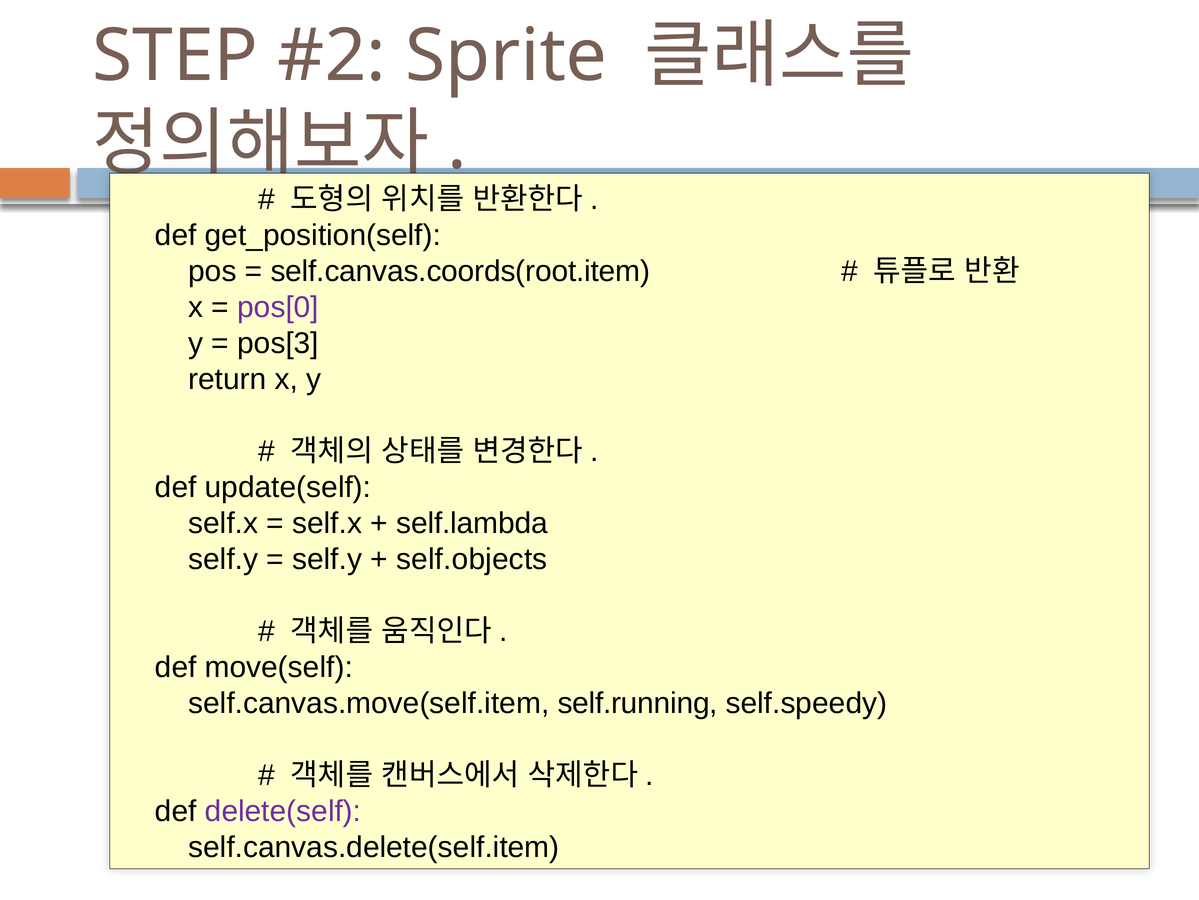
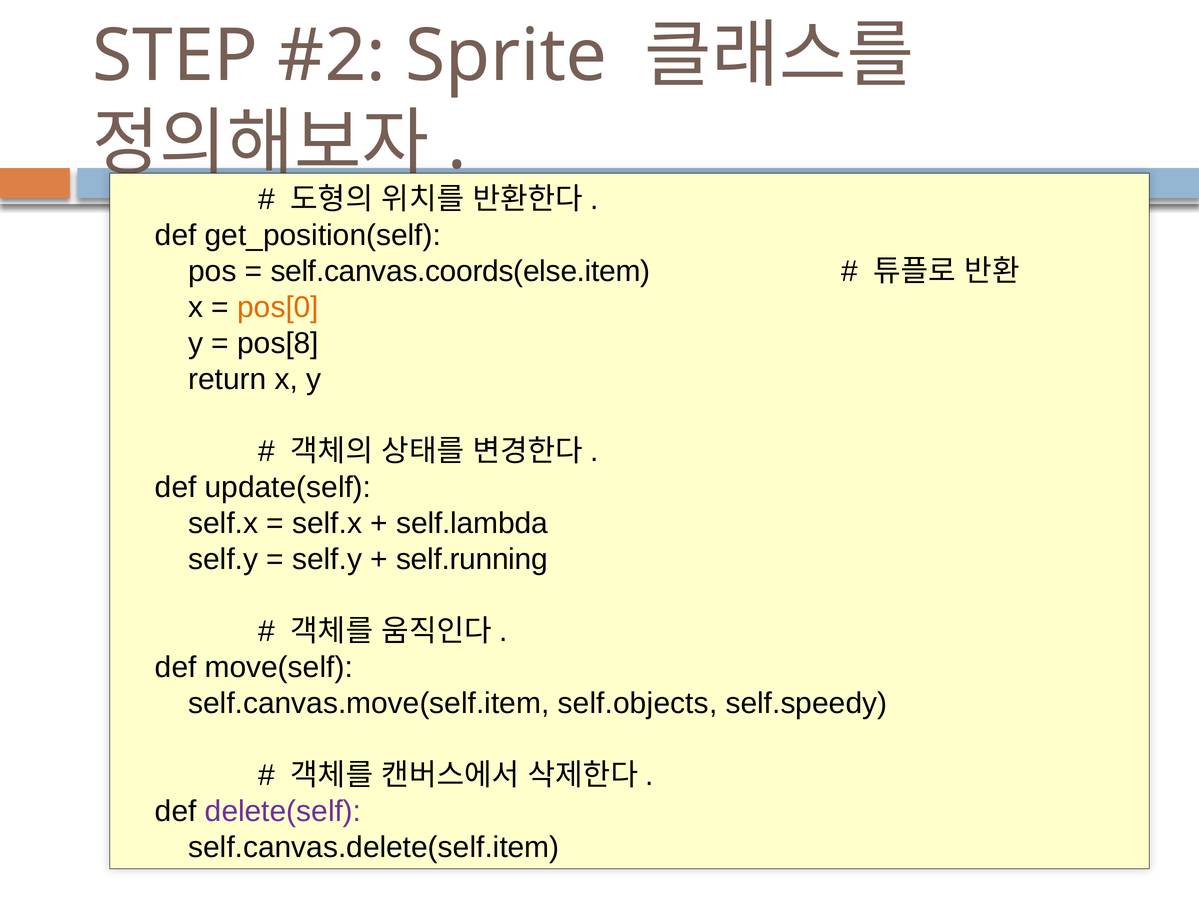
self.canvas.coords(root.item: self.canvas.coords(root.item -> self.canvas.coords(else.item (460, 271)
pos[0 colour: purple -> orange (278, 307)
pos[3: pos[3 -> pos[8 (278, 343)
self.objects: self.objects -> self.running (472, 559)
self.running: self.running -> self.objects (637, 703)
